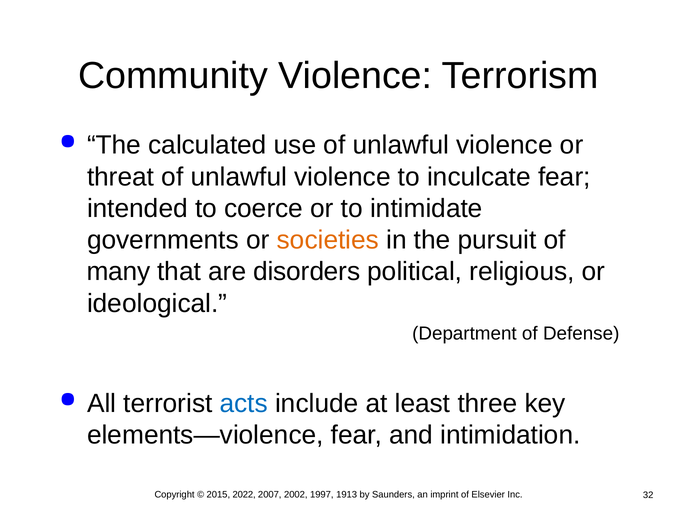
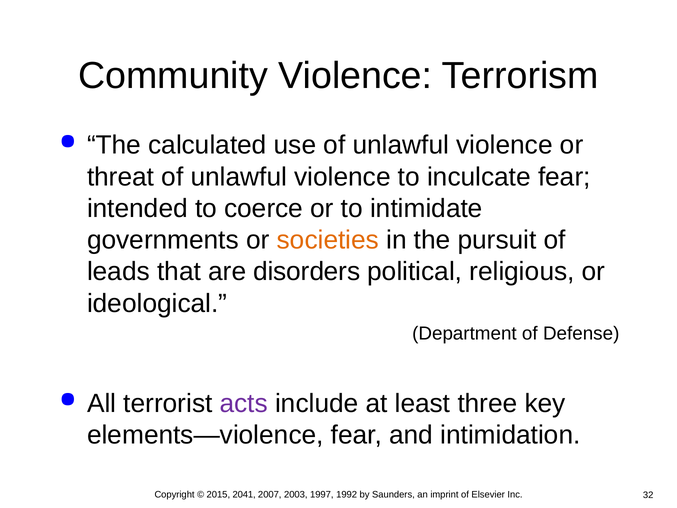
many: many -> leads (118, 272)
acts colour: blue -> purple (244, 403)
2022: 2022 -> 2041 (244, 494)
2002: 2002 -> 2003 (296, 494)
1913: 1913 -> 1992 (347, 494)
